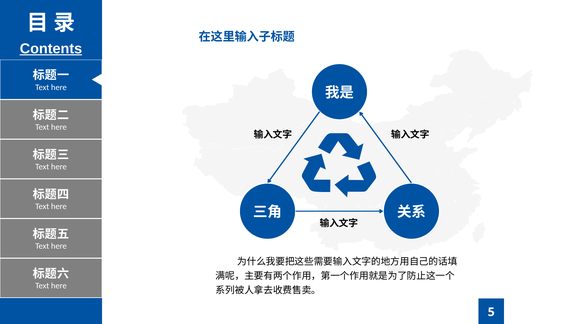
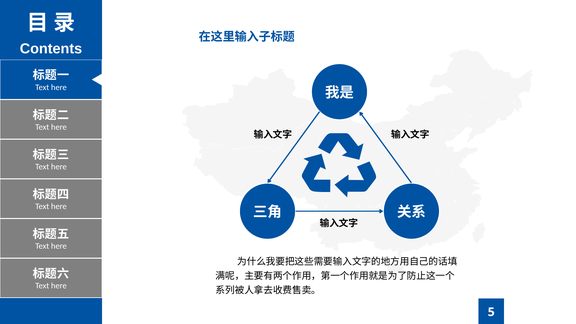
Contents underline: present -> none (51, 49)
